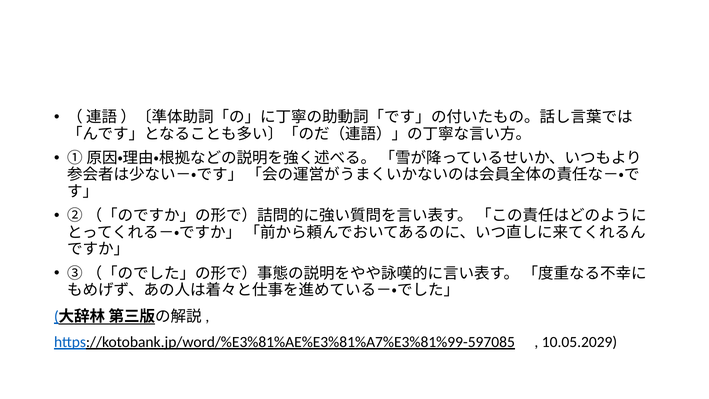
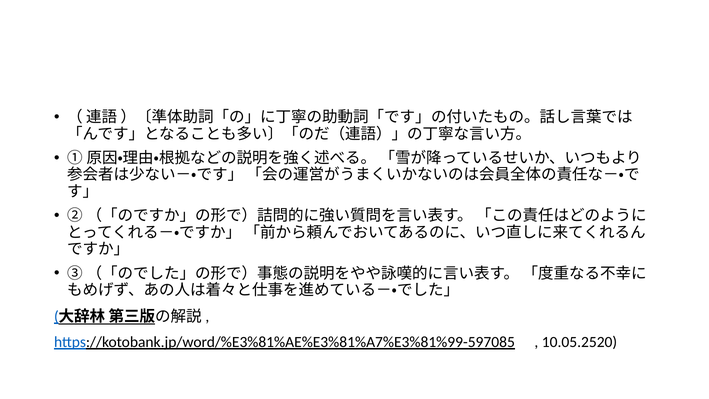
10.05.2029: 10.05.2029 -> 10.05.2520 (579, 342)
